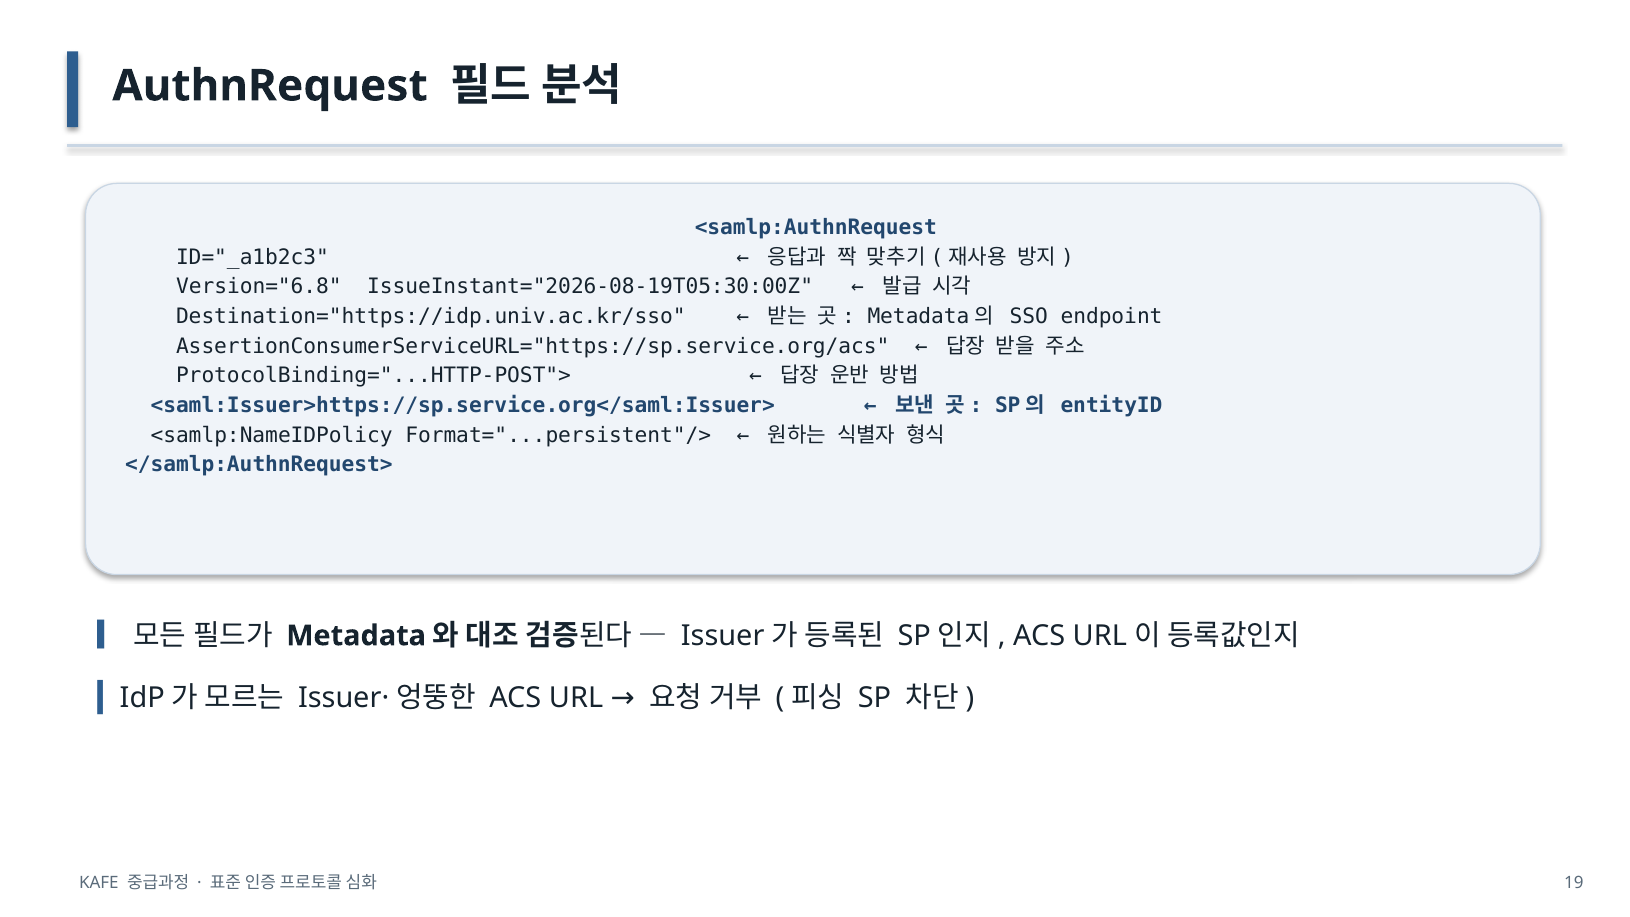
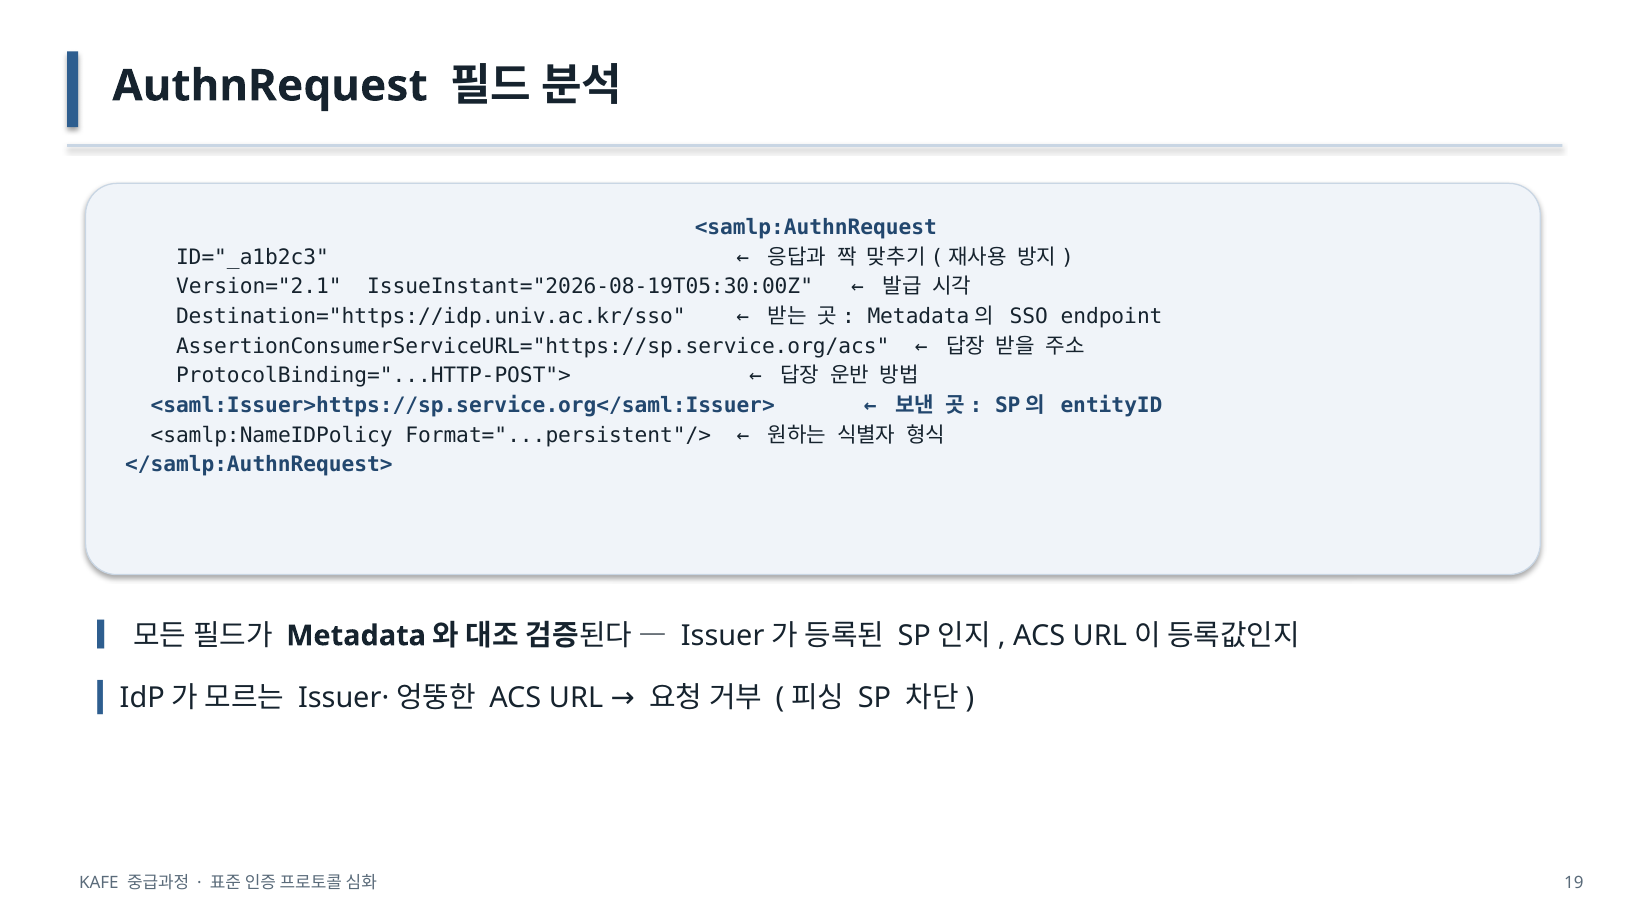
Version="6.8: Version="6.8 -> Version="2.1 (259, 287)
